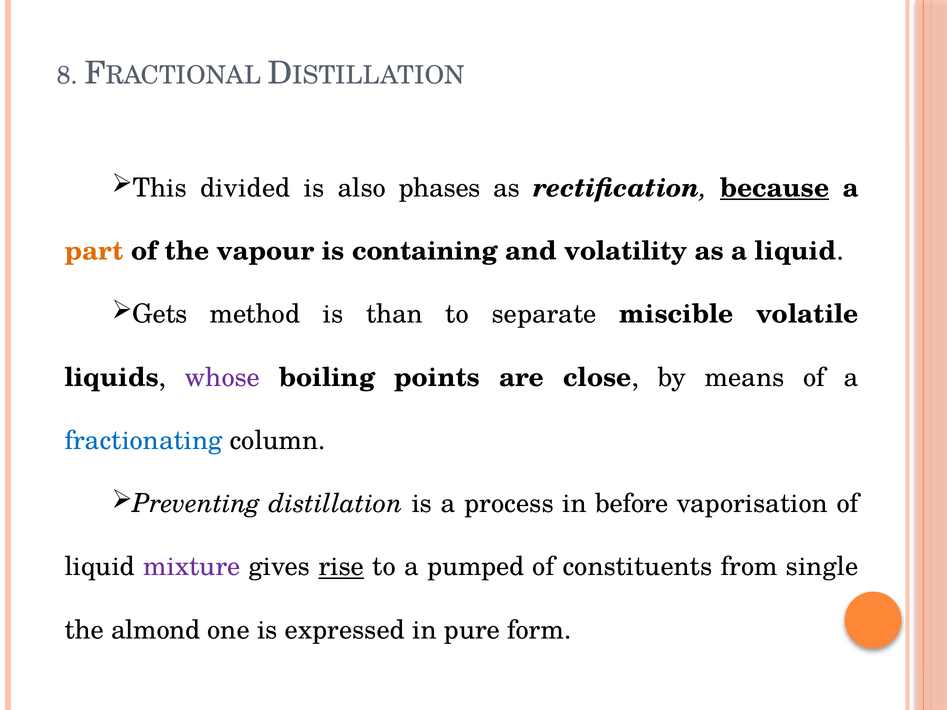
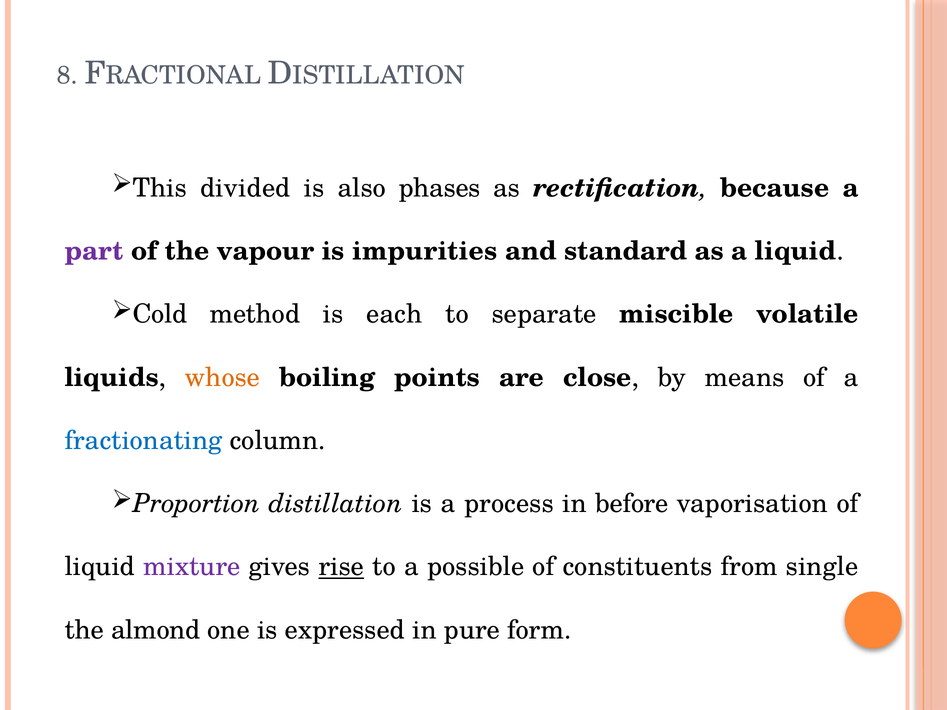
because underline: present -> none (775, 188)
part colour: orange -> purple (94, 251)
containing: containing -> impurities (425, 251)
volatility: volatility -> standard (626, 251)
Gets: Gets -> Cold (160, 314)
than: than -> each (394, 314)
whose colour: purple -> orange (223, 377)
Preventing: Preventing -> Proportion (196, 504)
pumped: pumped -> possible (476, 567)
